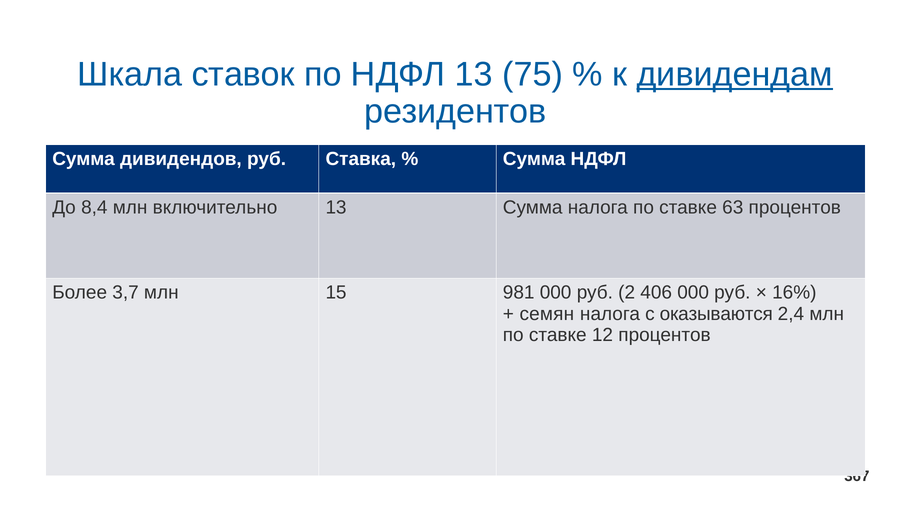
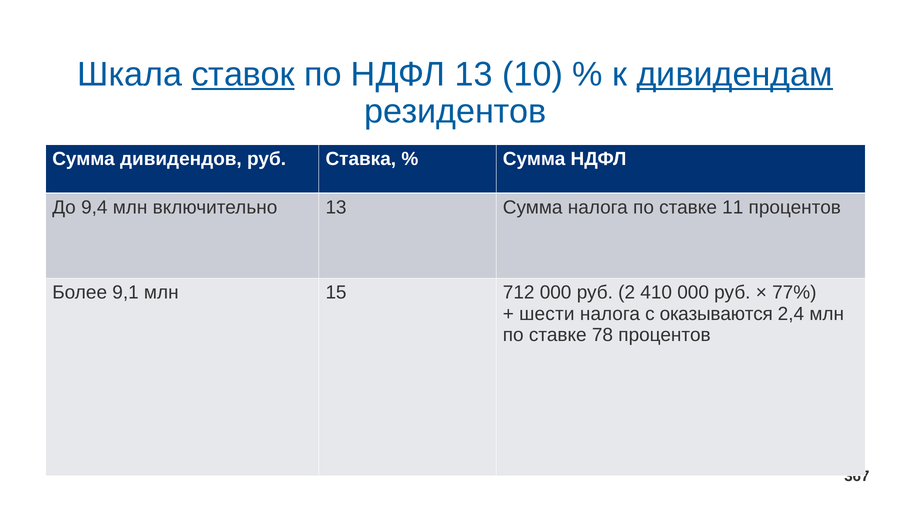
ставок underline: none -> present (243, 74)
75: 75 -> 10 (533, 74)
8,4: 8,4 -> 9,4 (94, 207)
63: 63 -> 11 (733, 207)
3,7: 3,7 -> 9,1 (126, 292)
981: 981 -> 712 (519, 292)
406: 406 -> 410 (656, 292)
16%: 16% -> 77% (794, 292)
семян: семян -> шести (547, 314)
12: 12 -> 78 (602, 335)
